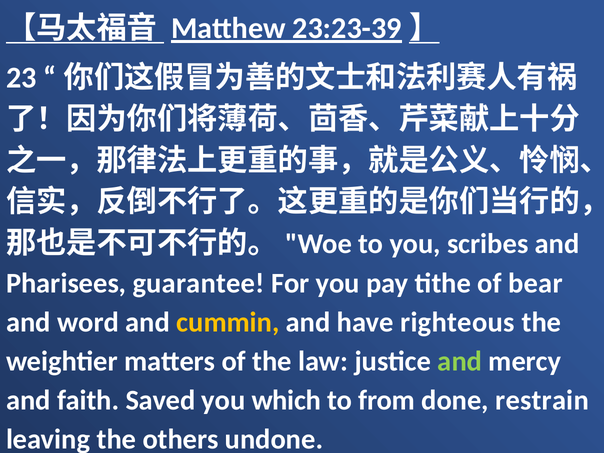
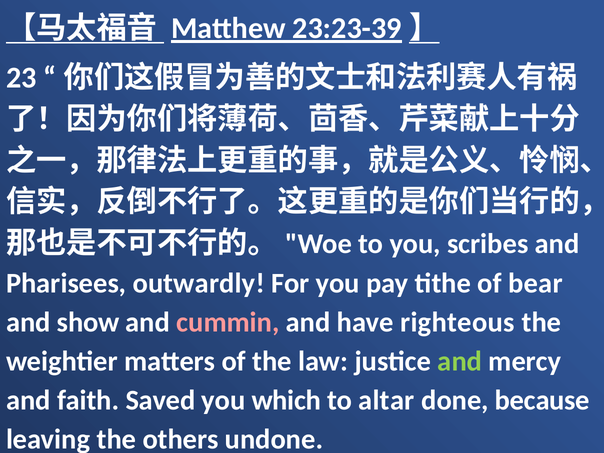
guarantee: guarantee -> outwardly (199, 283)
word: word -> show (88, 322)
cummin colour: yellow -> pink (228, 322)
from: from -> altar (386, 400)
restrain: restrain -> because (542, 400)
